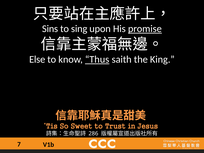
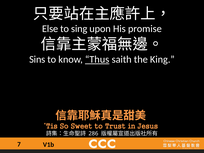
Sins: Sins -> Else (50, 29)
promise underline: present -> none (145, 29)
Else: Else -> Sins (37, 59)
